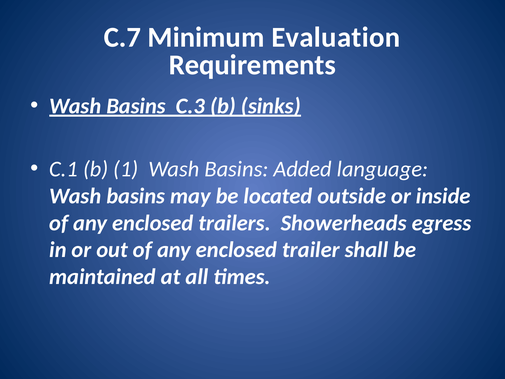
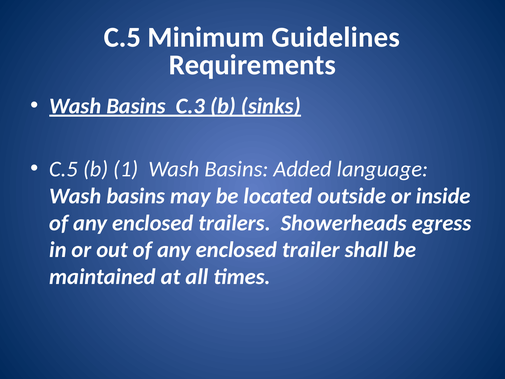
C.7: C.7 -> C.5 (122, 37)
Evaluation: Evaluation -> Guidelines (336, 37)
C.1: C.1 -> C.5 (64, 169)
